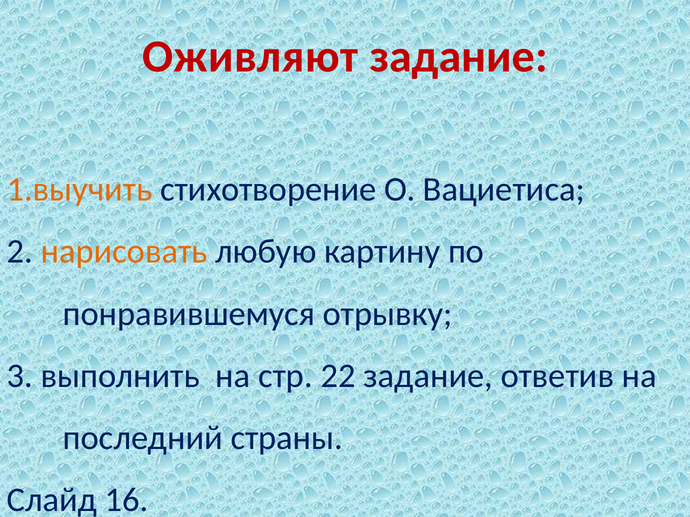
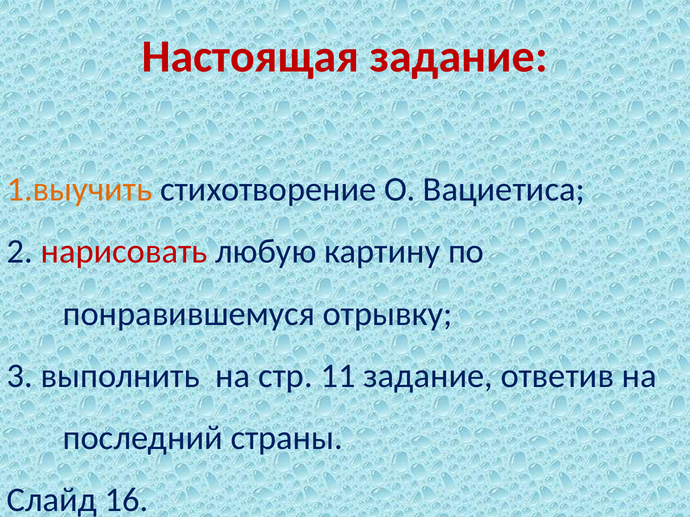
Оживляют: Оживляют -> Настоящая (251, 57)
нарисовать colour: orange -> red (124, 252)
22: 22 -> 11 (338, 376)
